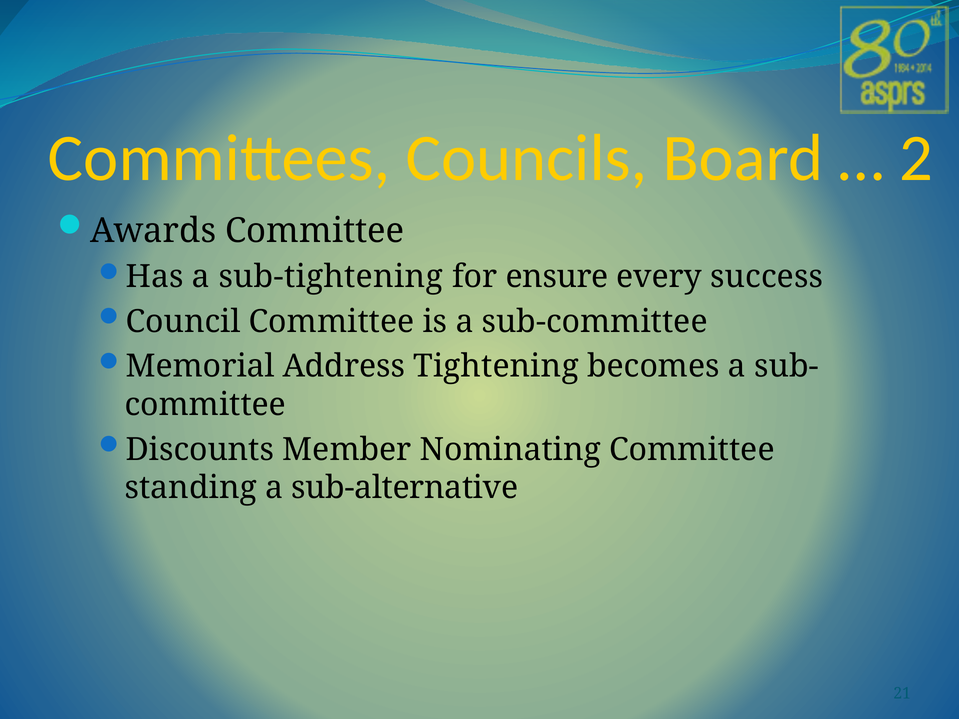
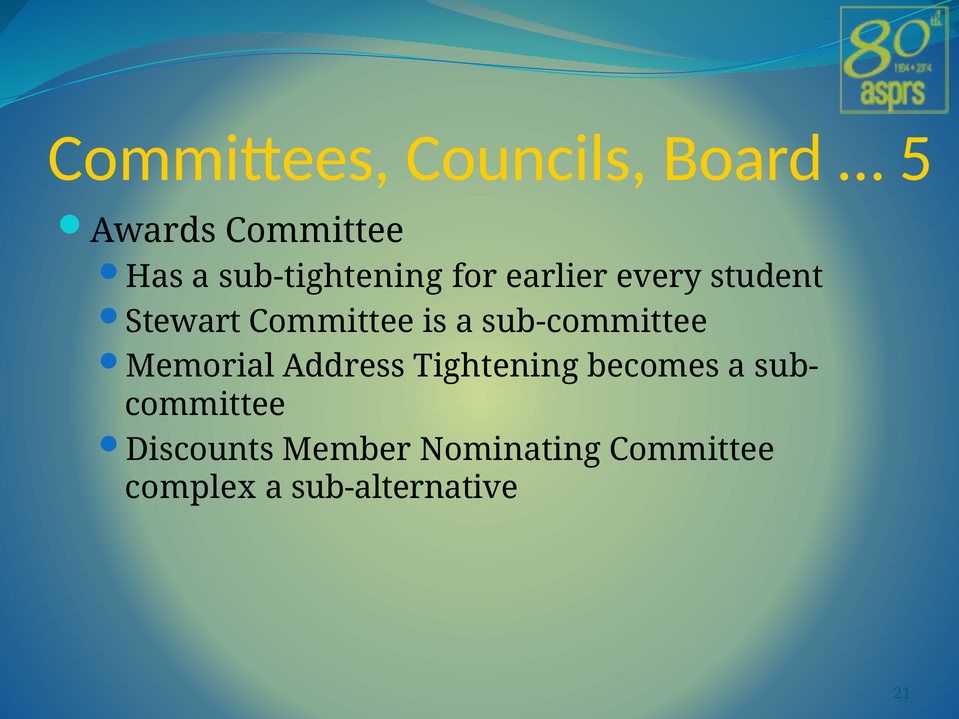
2: 2 -> 5 (916, 158)
ensure: ensure -> earlier (557, 277)
success: success -> student (767, 277)
Council: Council -> Stewart (183, 322)
standing: standing -> complex (191, 488)
